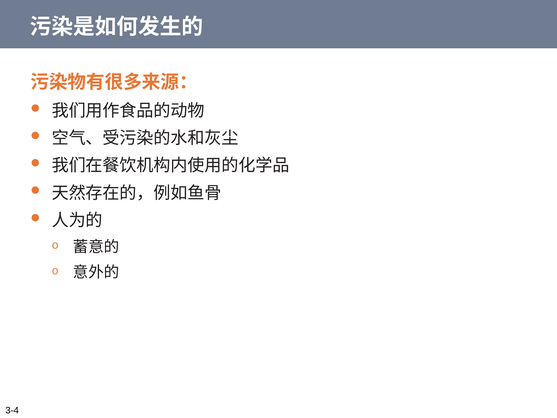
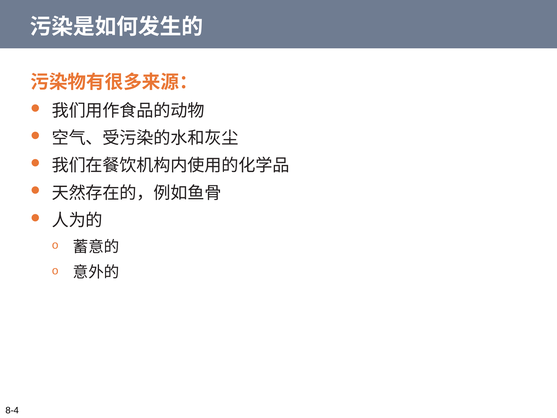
3-4: 3-4 -> 8-4 (12, 410)
